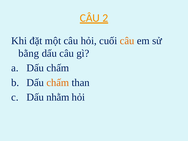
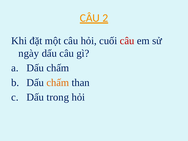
câu colour: orange -> red (127, 41)
bằng: bằng -> ngày (29, 53)
nhằm: nhằm -> trong (58, 97)
